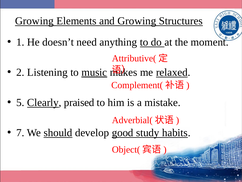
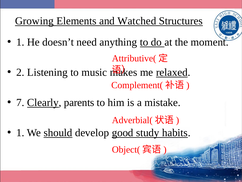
and Growing: Growing -> Watched (137, 21)
music underline: present -> none (94, 72)
5: 5 -> 7 (20, 102)
praised: praised -> parents (79, 102)
7: 7 -> 1 (20, 132)
